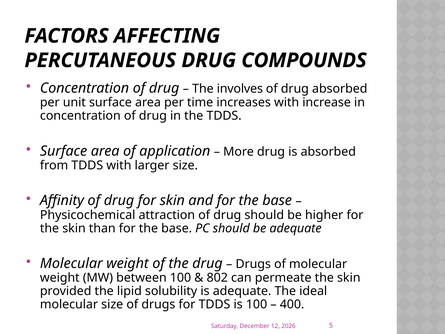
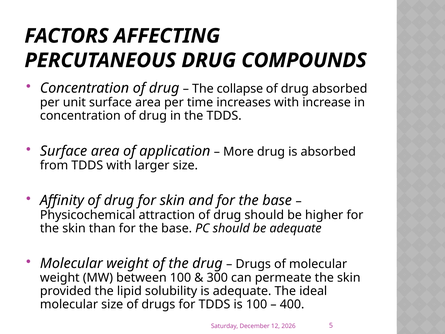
involves: involves -> collapse (240, 89)
802: 802 -> 300 (217, 278)
